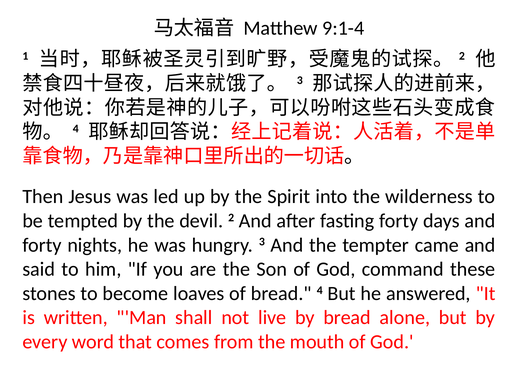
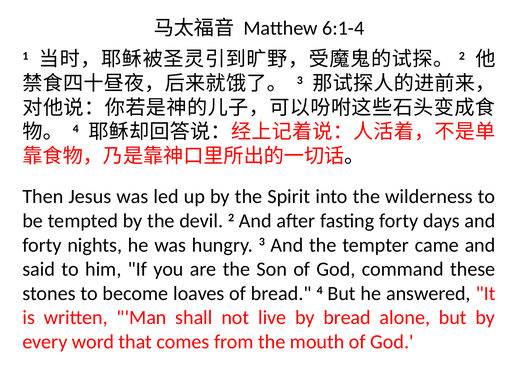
9:1-4: 9:1-4 -> 6:1-4 (343, 28)
